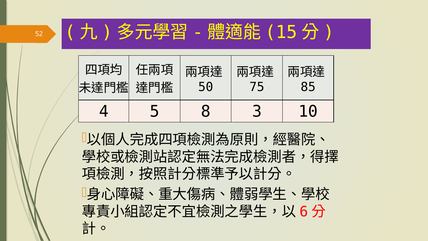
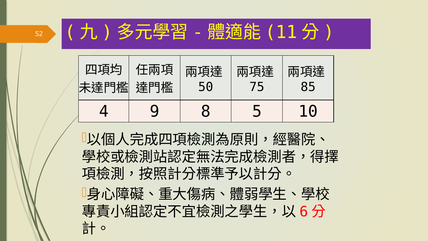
15: 15 -> 11 (281, 32)
5: 5 -> 9 (155, 111)
3: 3 -> 5 (257, 111)
